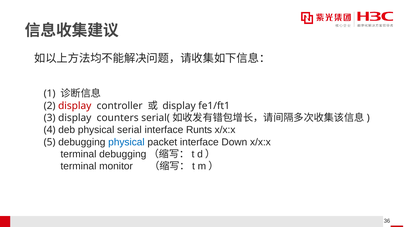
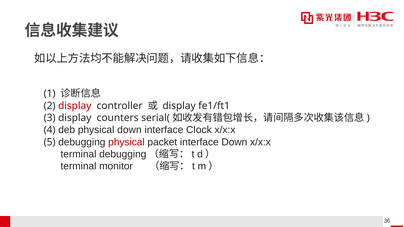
physical serial: serial -> down (129, 130)
Runts: Runts -> Clock (199, 130)
physical colour: blue -> red (126, 142)
